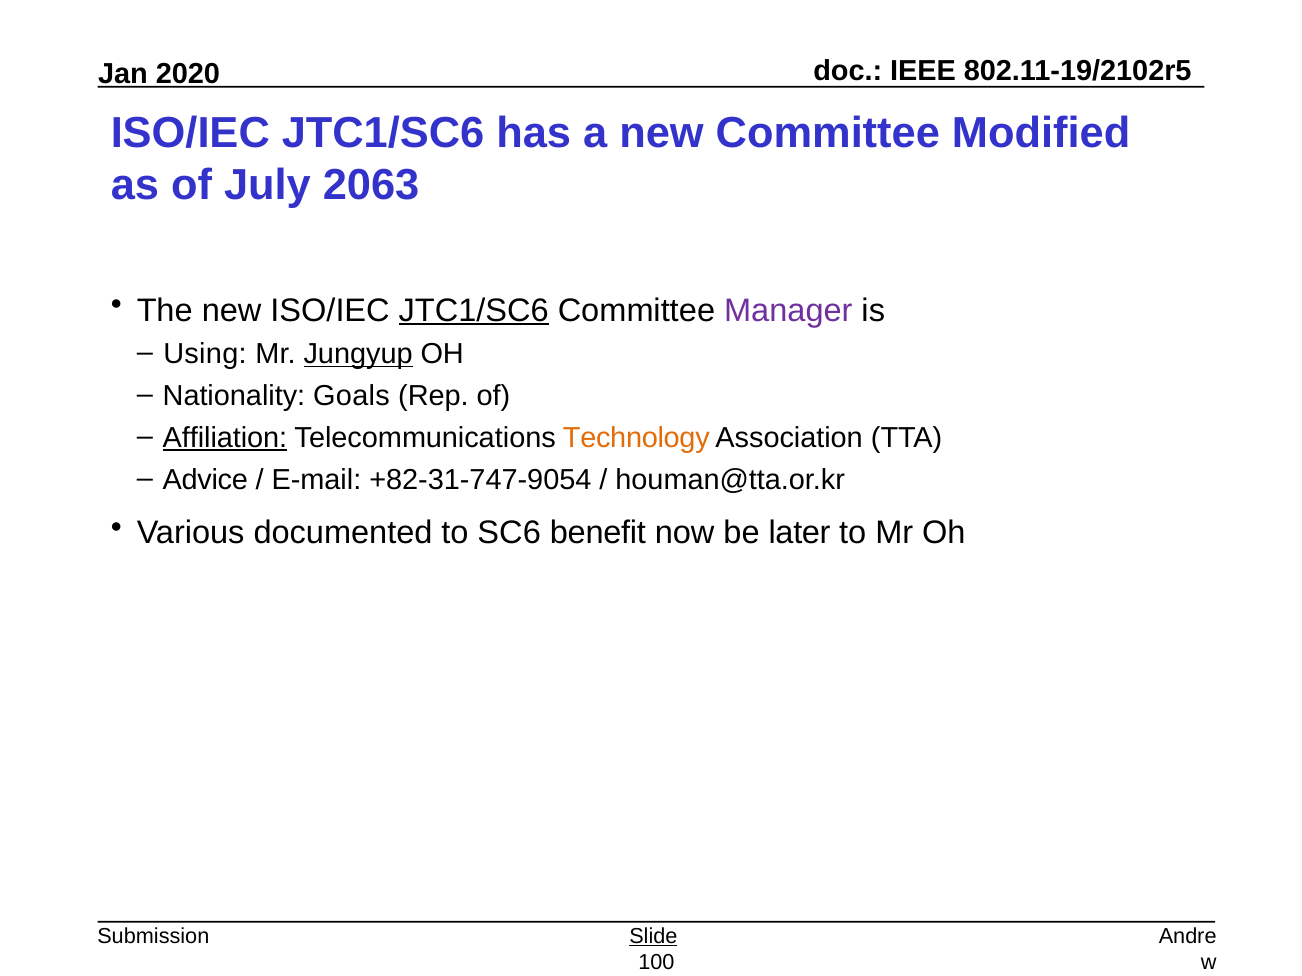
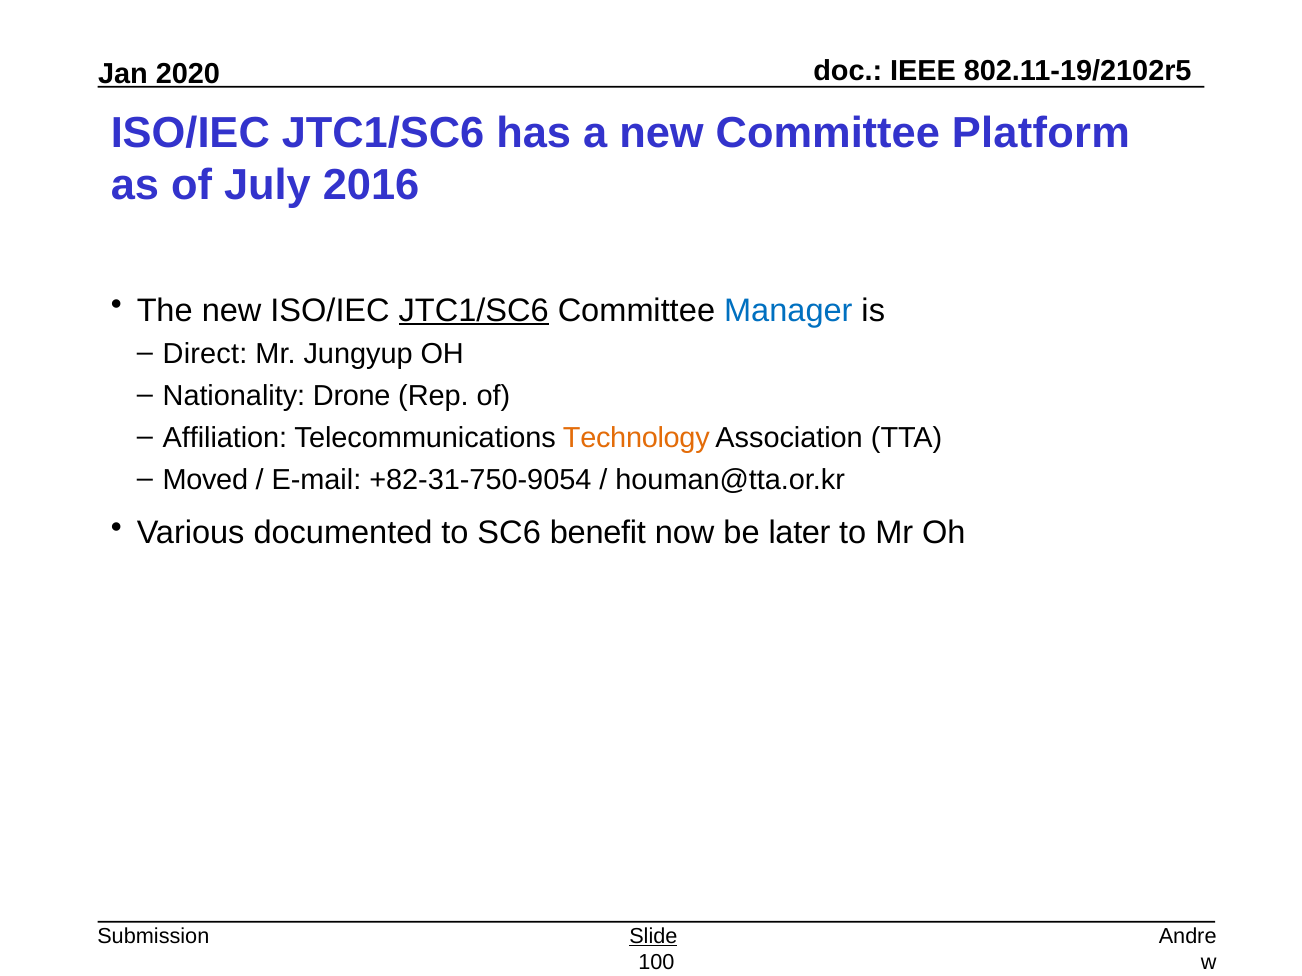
Modified: Modified -> Platform (1041, 133)
2063: 2063 -> 2016 (371, 185)
Manager colour: purple -> blue (788, 310)
Using: Using -> Direct (205, 354)
Jungyup underline: present -> none (358, 354)
Goals: Goals -> Drone (352, 396)
Affiliation underline: present -> none (225, 438)
Advice: Advice -> Moved (205, 480)
+82-31-747-9054: +82-31-747-9054 -> +82-31-750-9054 (480, 480)
